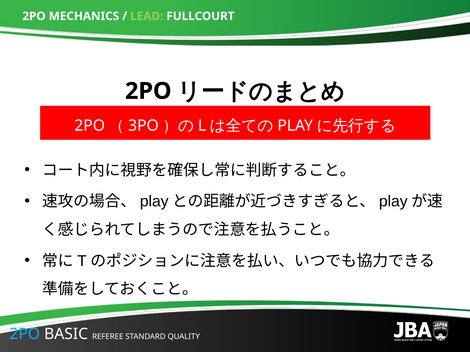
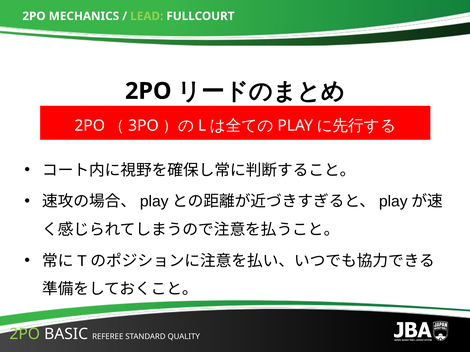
2PO colour: light blue -> light green (25, 335)
